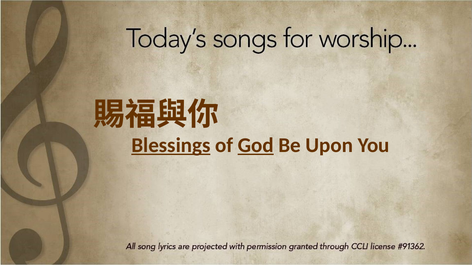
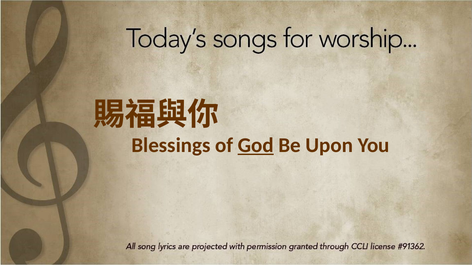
Blessings underline: present -> none (171, 146)
